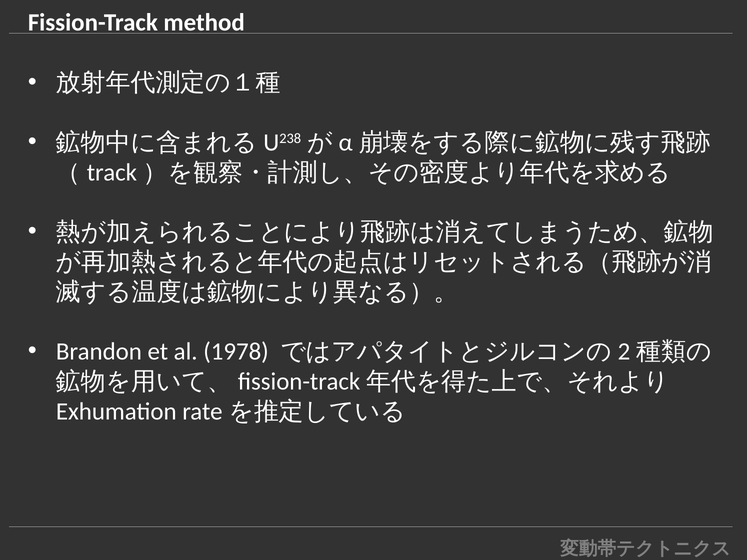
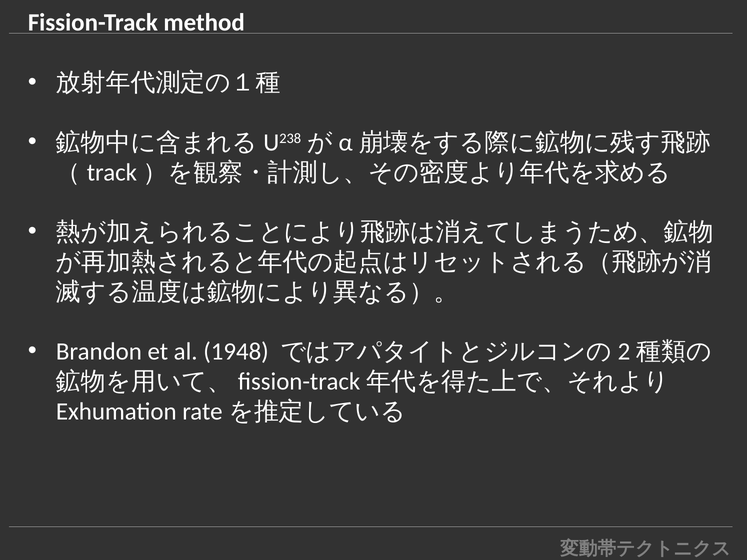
1978: 1978 -> 1948 (236, 352)
